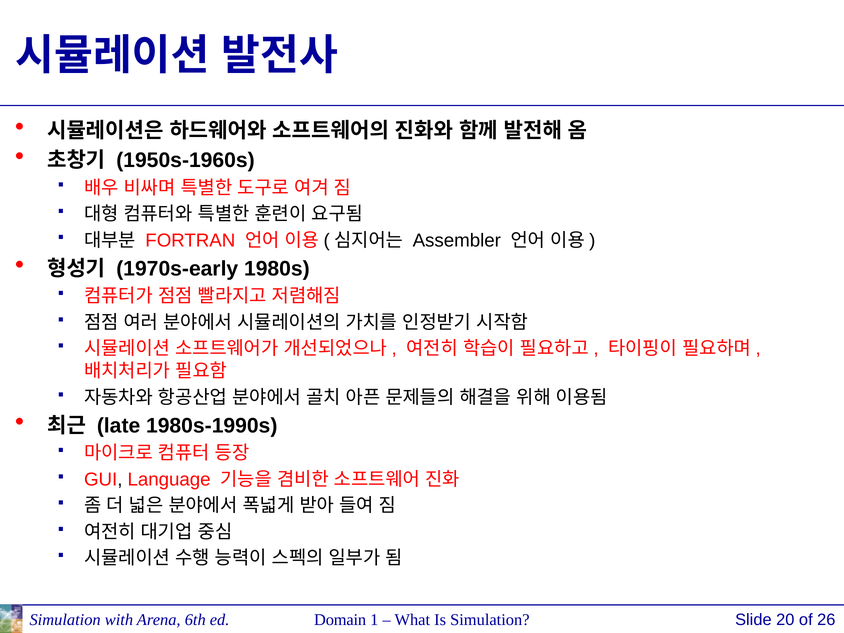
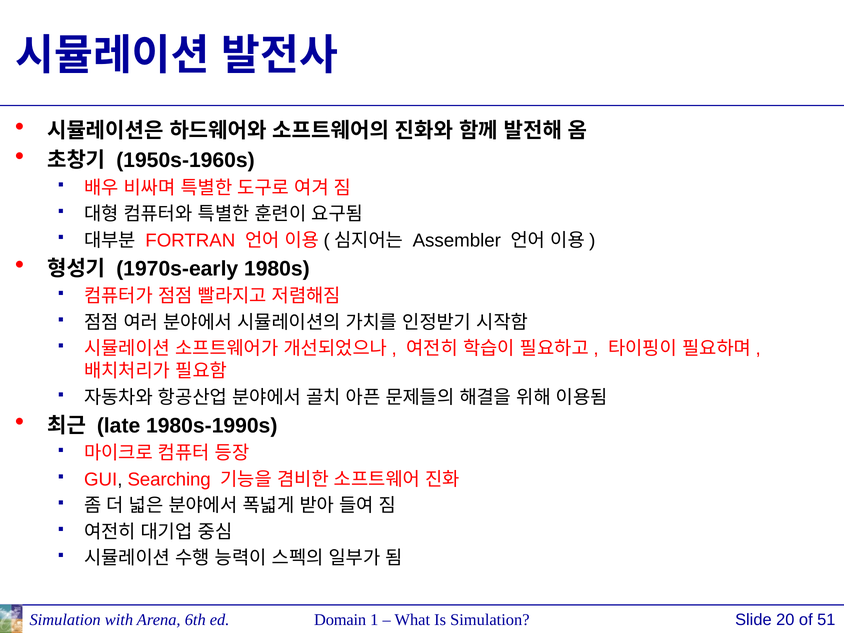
Language: Language -> Searching (169, 480)
26: 26 -> 51 (826, 620)
